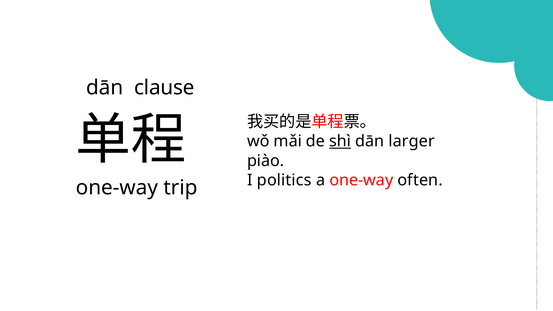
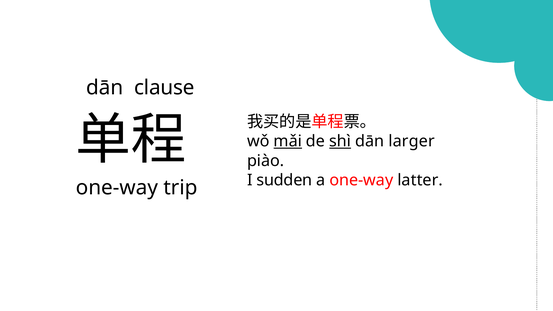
mǎi underline: none -> present (288, 141)
politics: politics -> sudden (284, 180)
often: often -> latter (420, 180)
